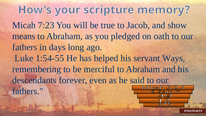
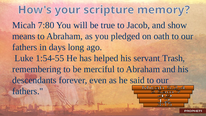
7:23: 7:23 -> 7:80 (46, 25)
Ways: Ways -> Trash (174, 58)
